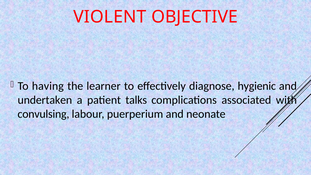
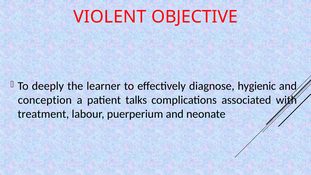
having: having -> deeply (48, 86)
undertaken: undertaken -> conception (45, 100)
convulsing: convulsing -> treatment (43, 114)
